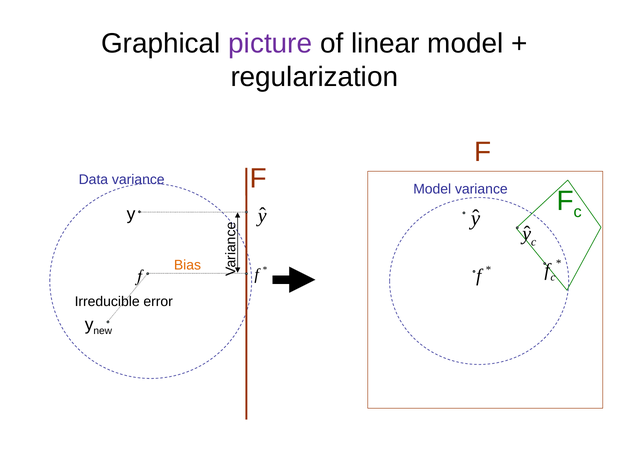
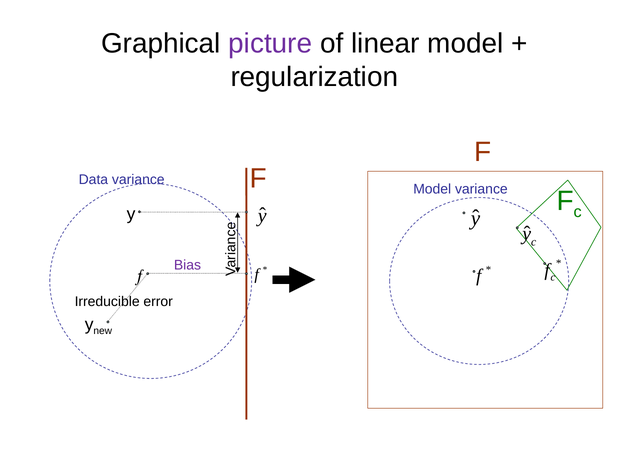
Bias colour: orange -> purple (187, 265)
